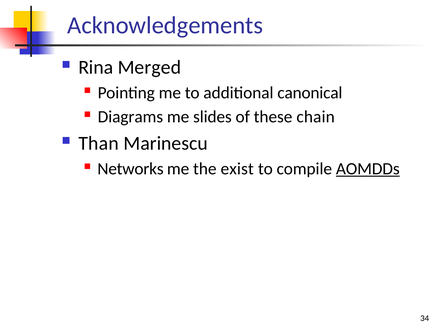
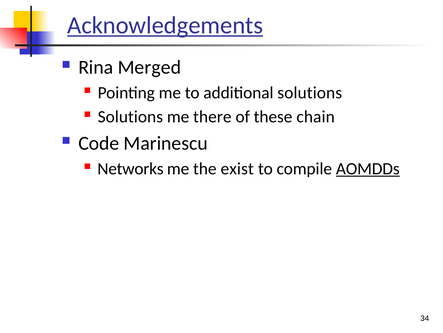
Acknowledgements underline: none -> present (165, 25)
additional canonical: canonical -> solutions (310, 93)
Diagrams: Diagrams -> Solutions (130, 117)
slides: slides -> there (212, 117)
Than: Than -> Code (99, 143)
